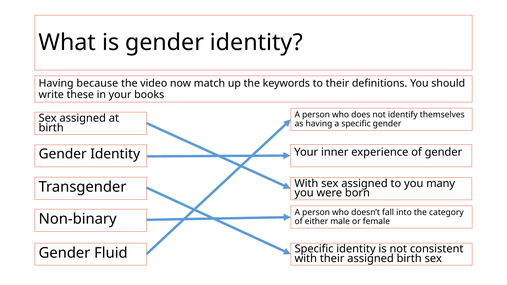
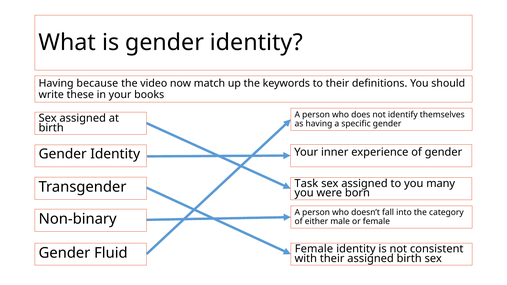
With: With -> Task (306, 183)
Specific: Specific -> Female (314, 249)
